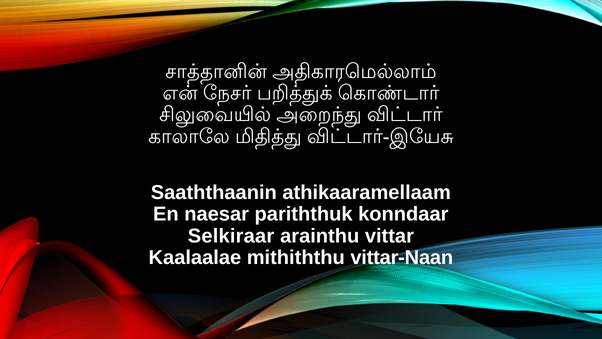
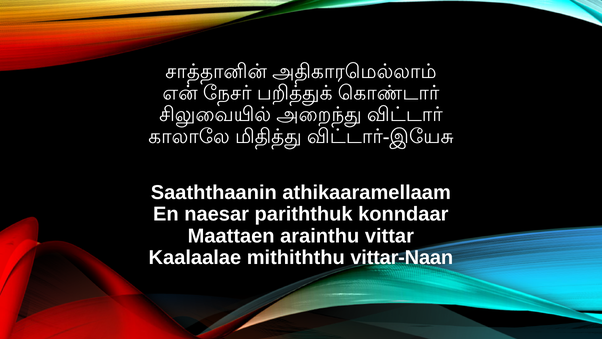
Selkiraar: Selkiraar -> Maattaen (231, 236)
